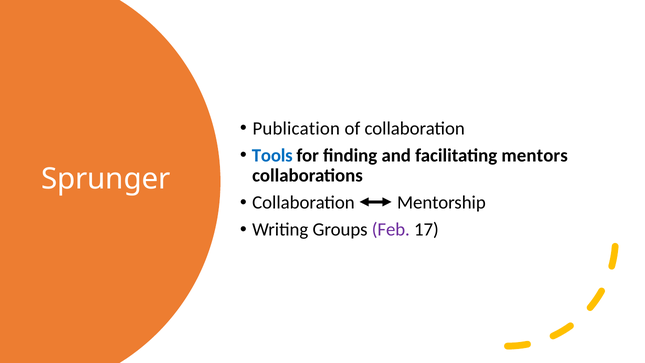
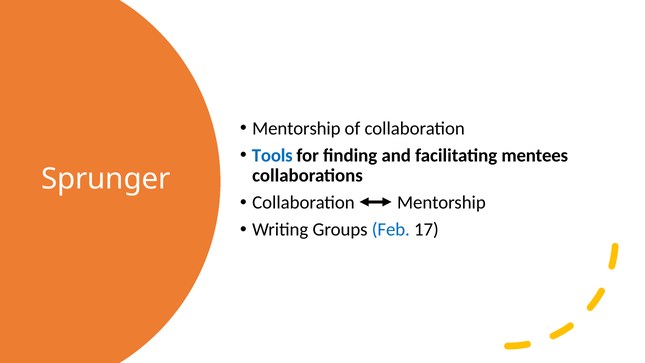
Publication: Publication -> Mentorship (296, 128)
mentors: mentors -> mentees (535, 155)
Feb colour: purple -> blue (391, 230)
